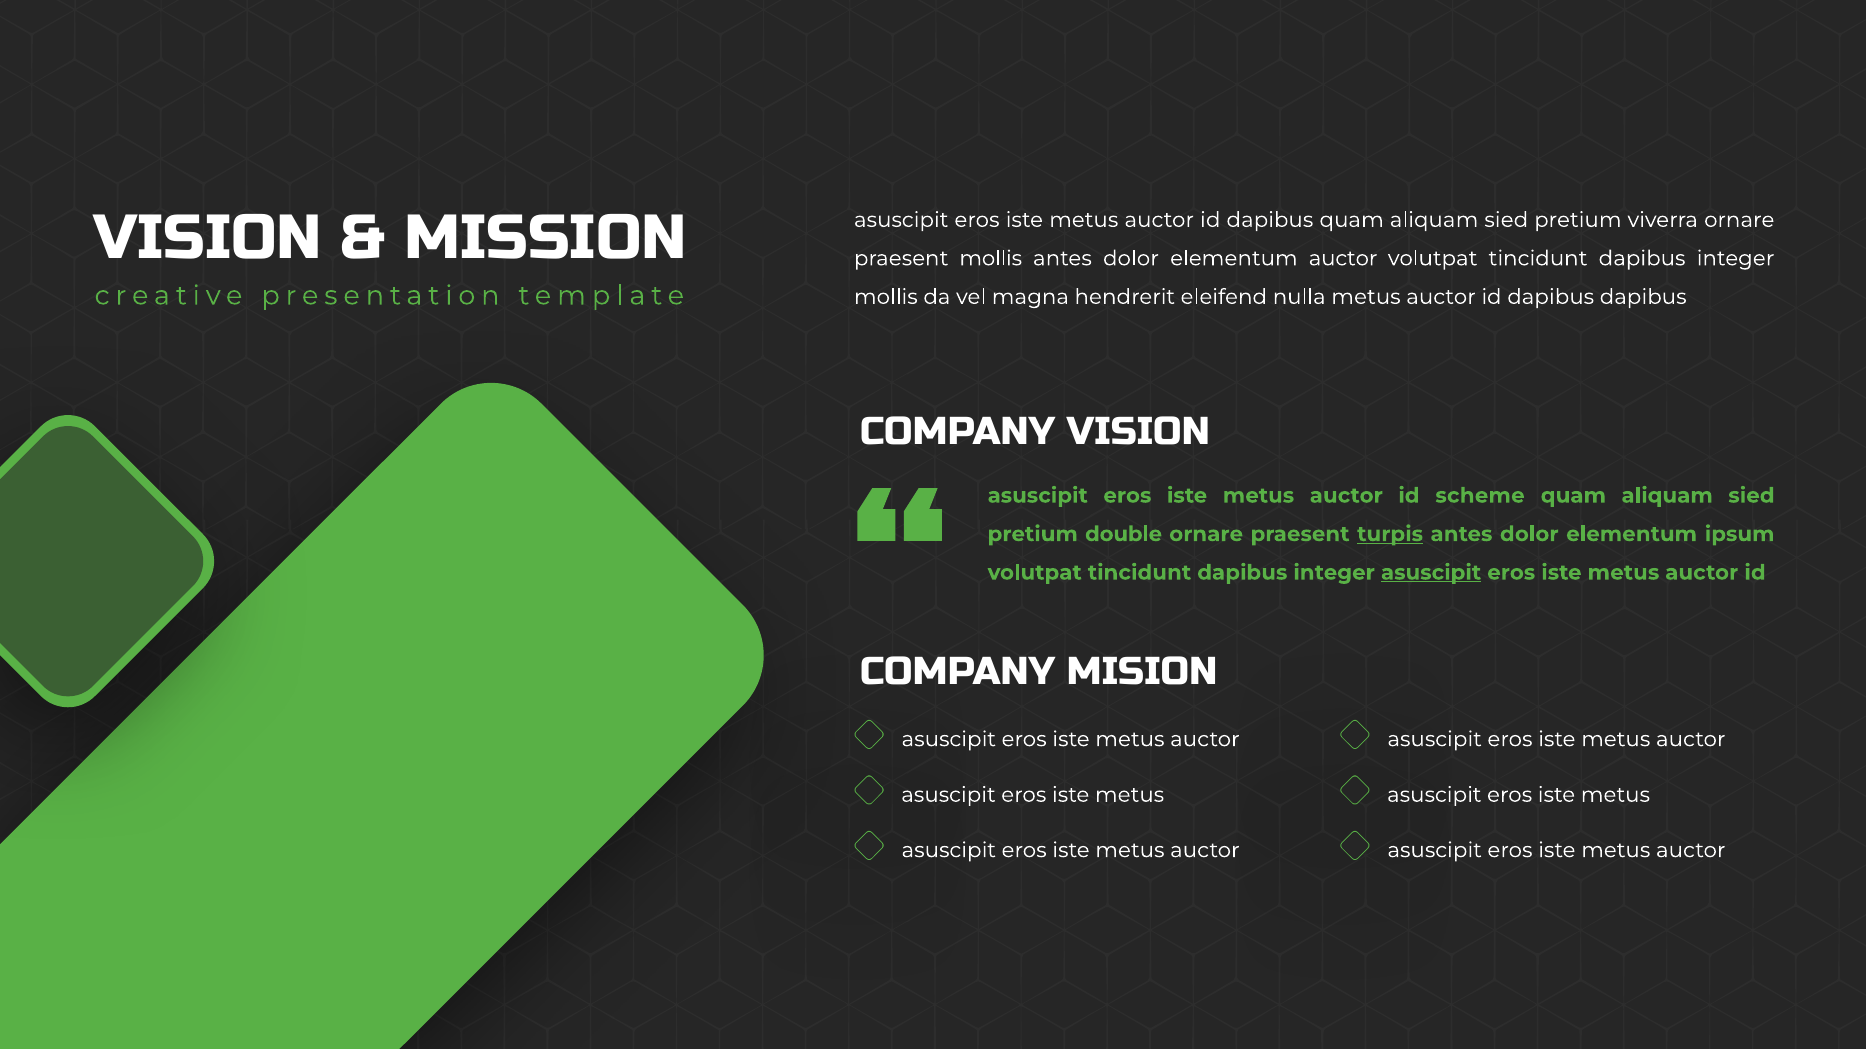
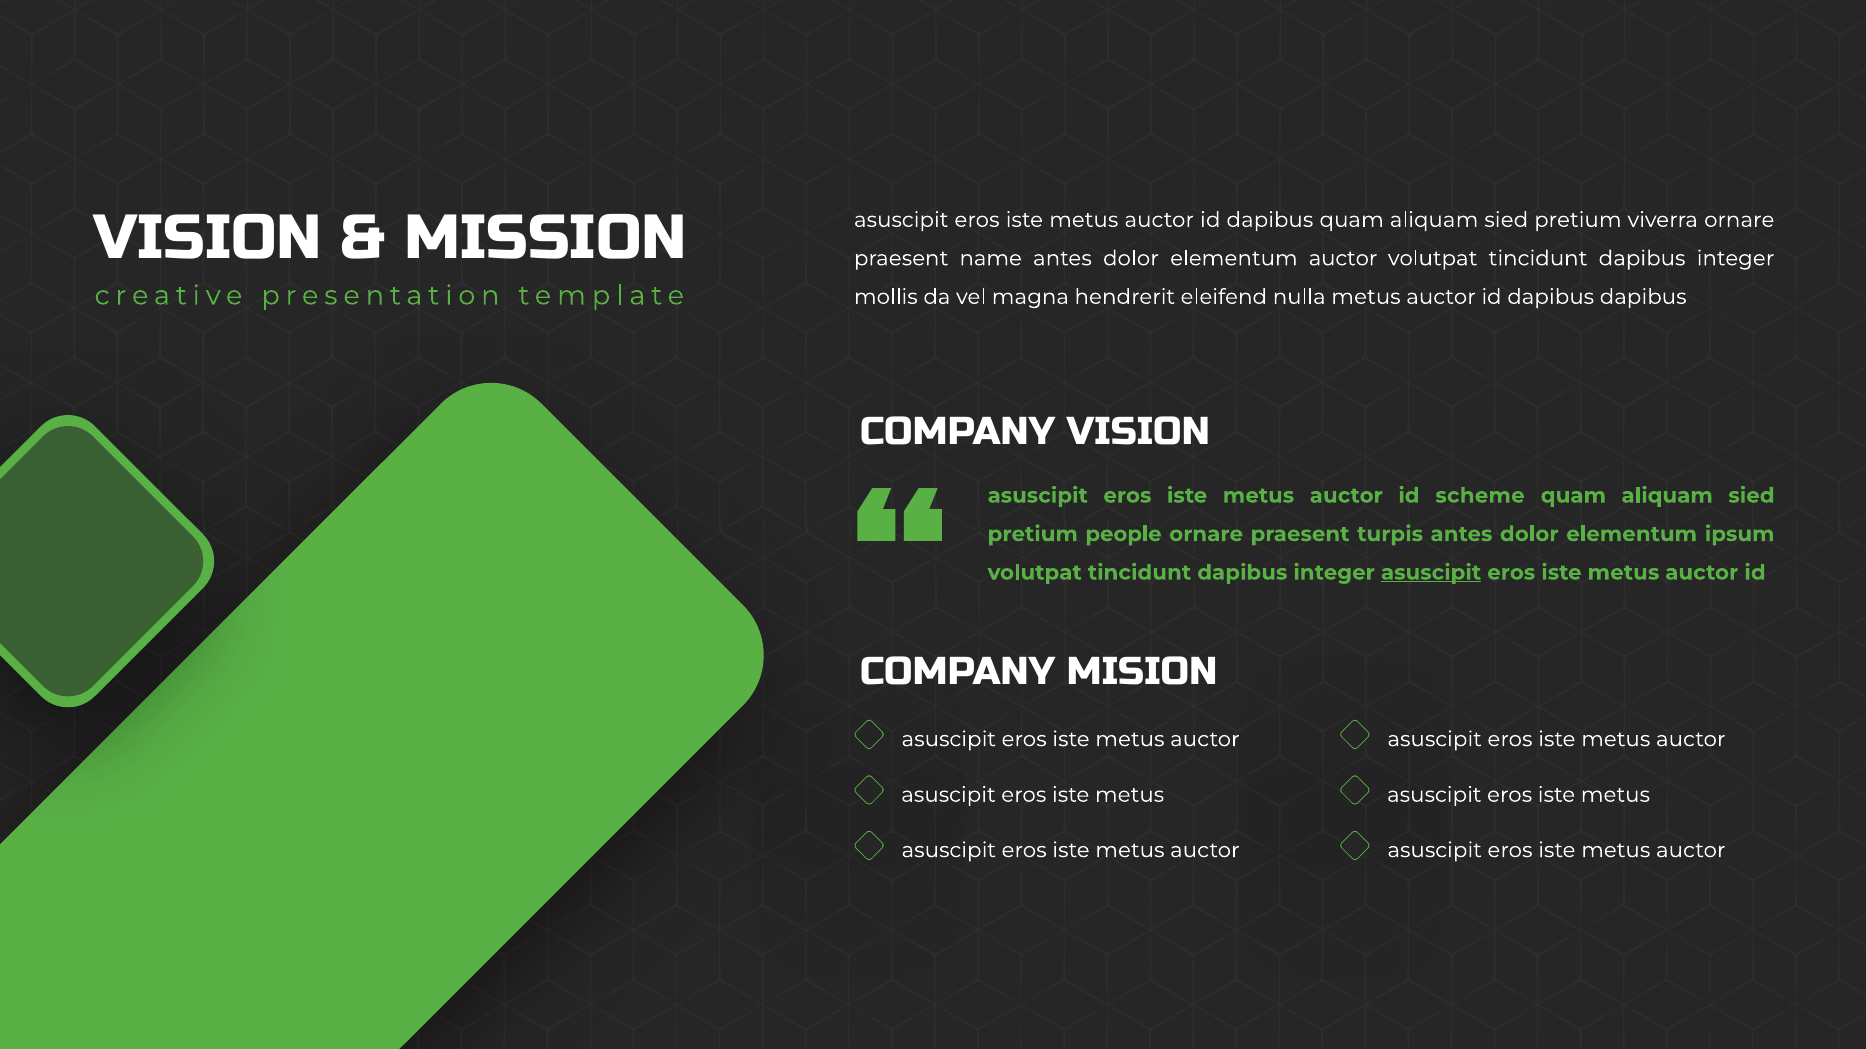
praesent mollis: mollis -> name (991, 258)
double: double -> people (1124, 534)
turpis underline: present -> none (1390, 534)
